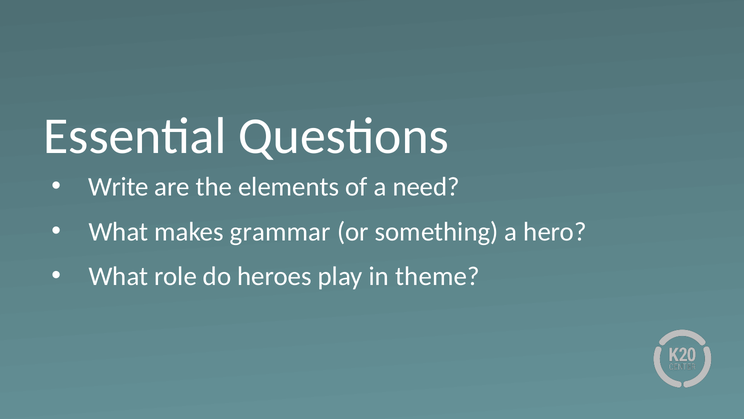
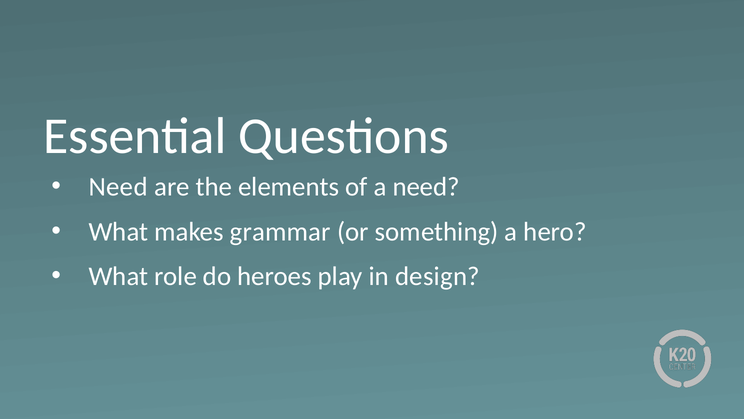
Write: Write -> Need (118, 187)
theme: theme -> design (437, 276)
